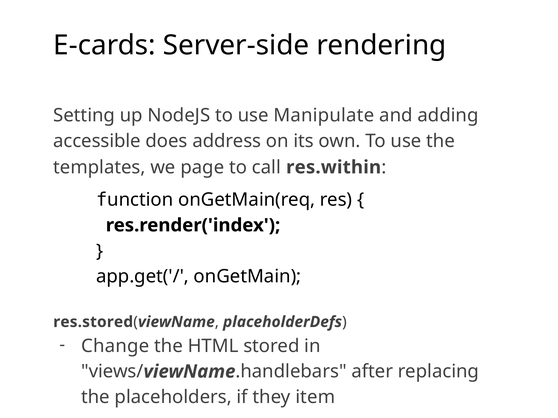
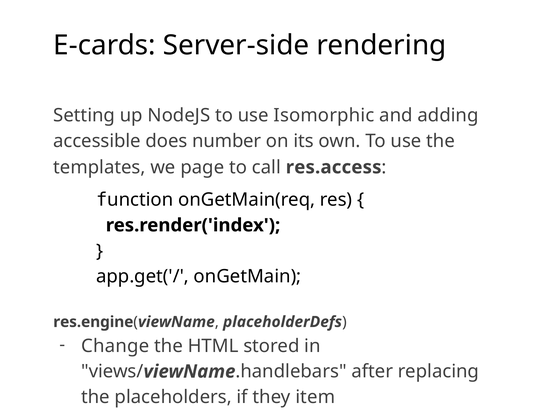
Manipulate: Manipulate -> Isomorphic (324, 116)
address: address -> number (227, 141)
res.within: res.within -> res.access (334, 167)
res.stored: res.stored -> res.engine (93, 322)
